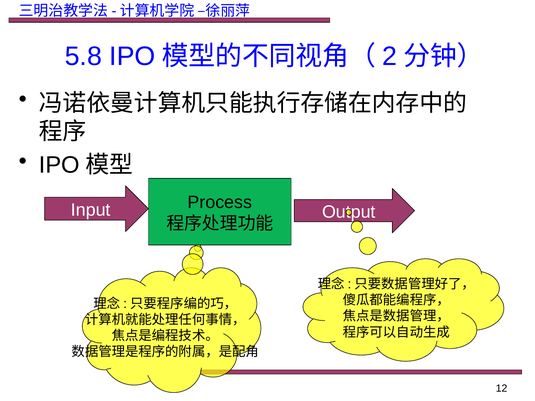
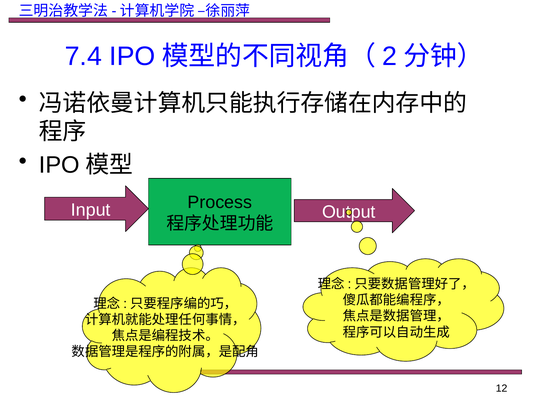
5.8: 5.8 -> 7.4 (83, 56)
